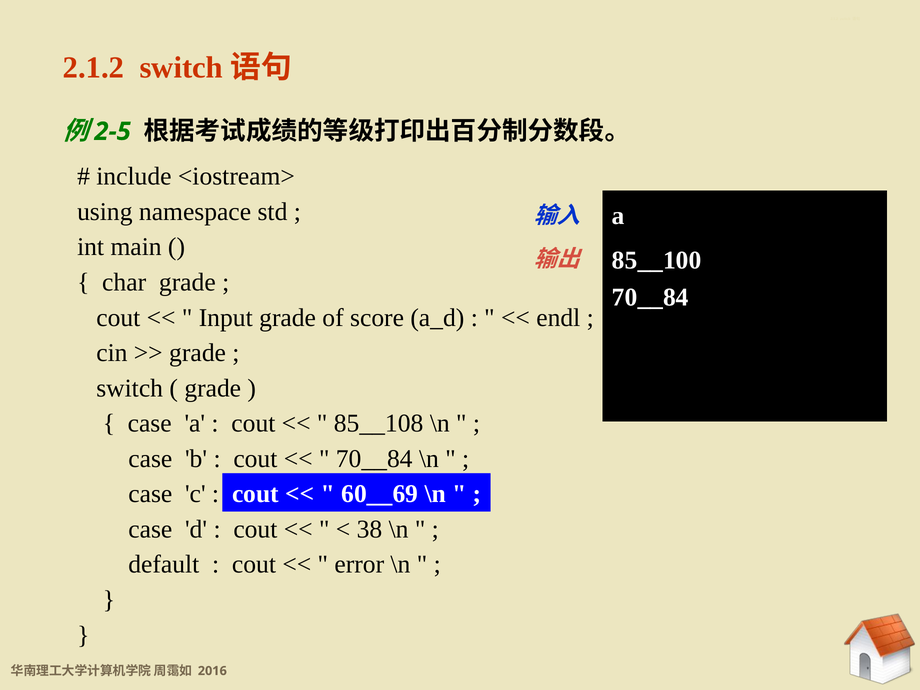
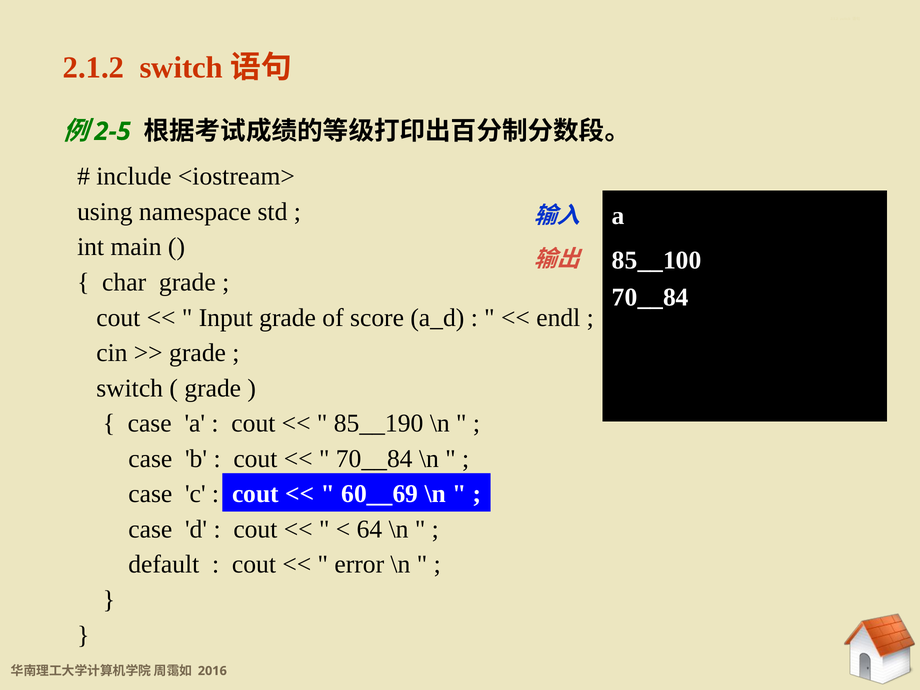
85__108: 85__108 -> 85__190 (379, 423)
38: 38 -> 64 (369, 529)
